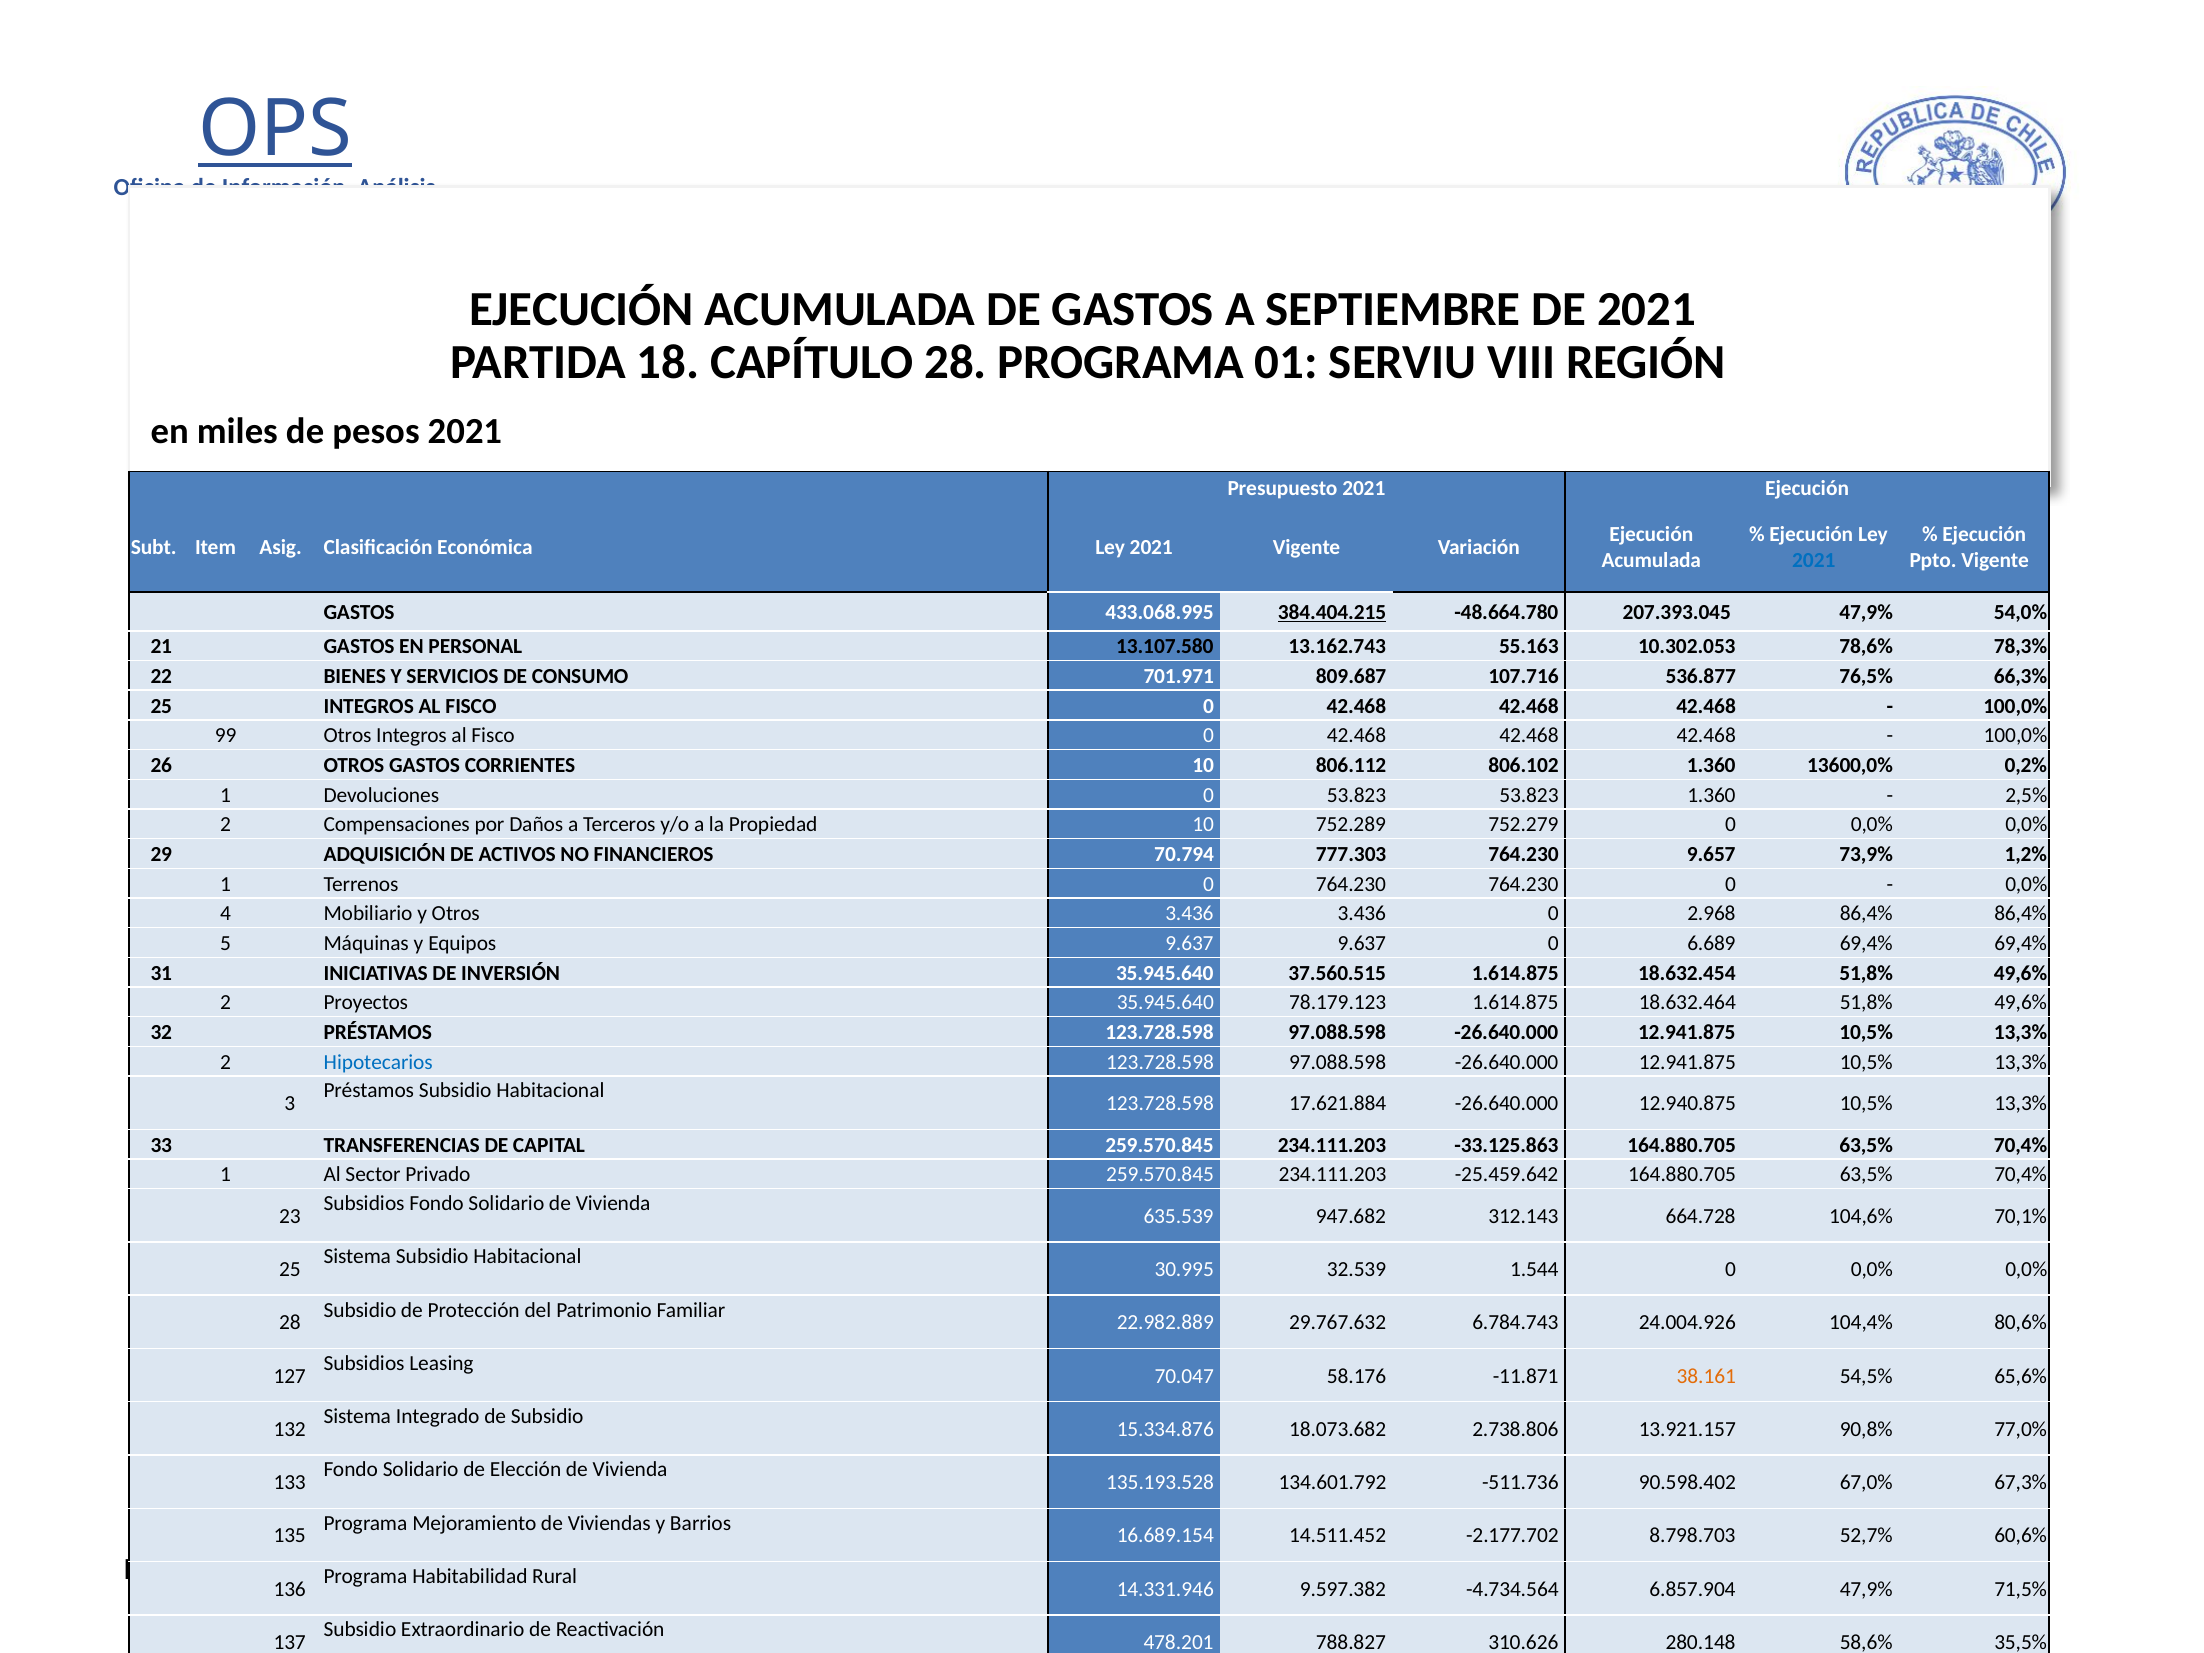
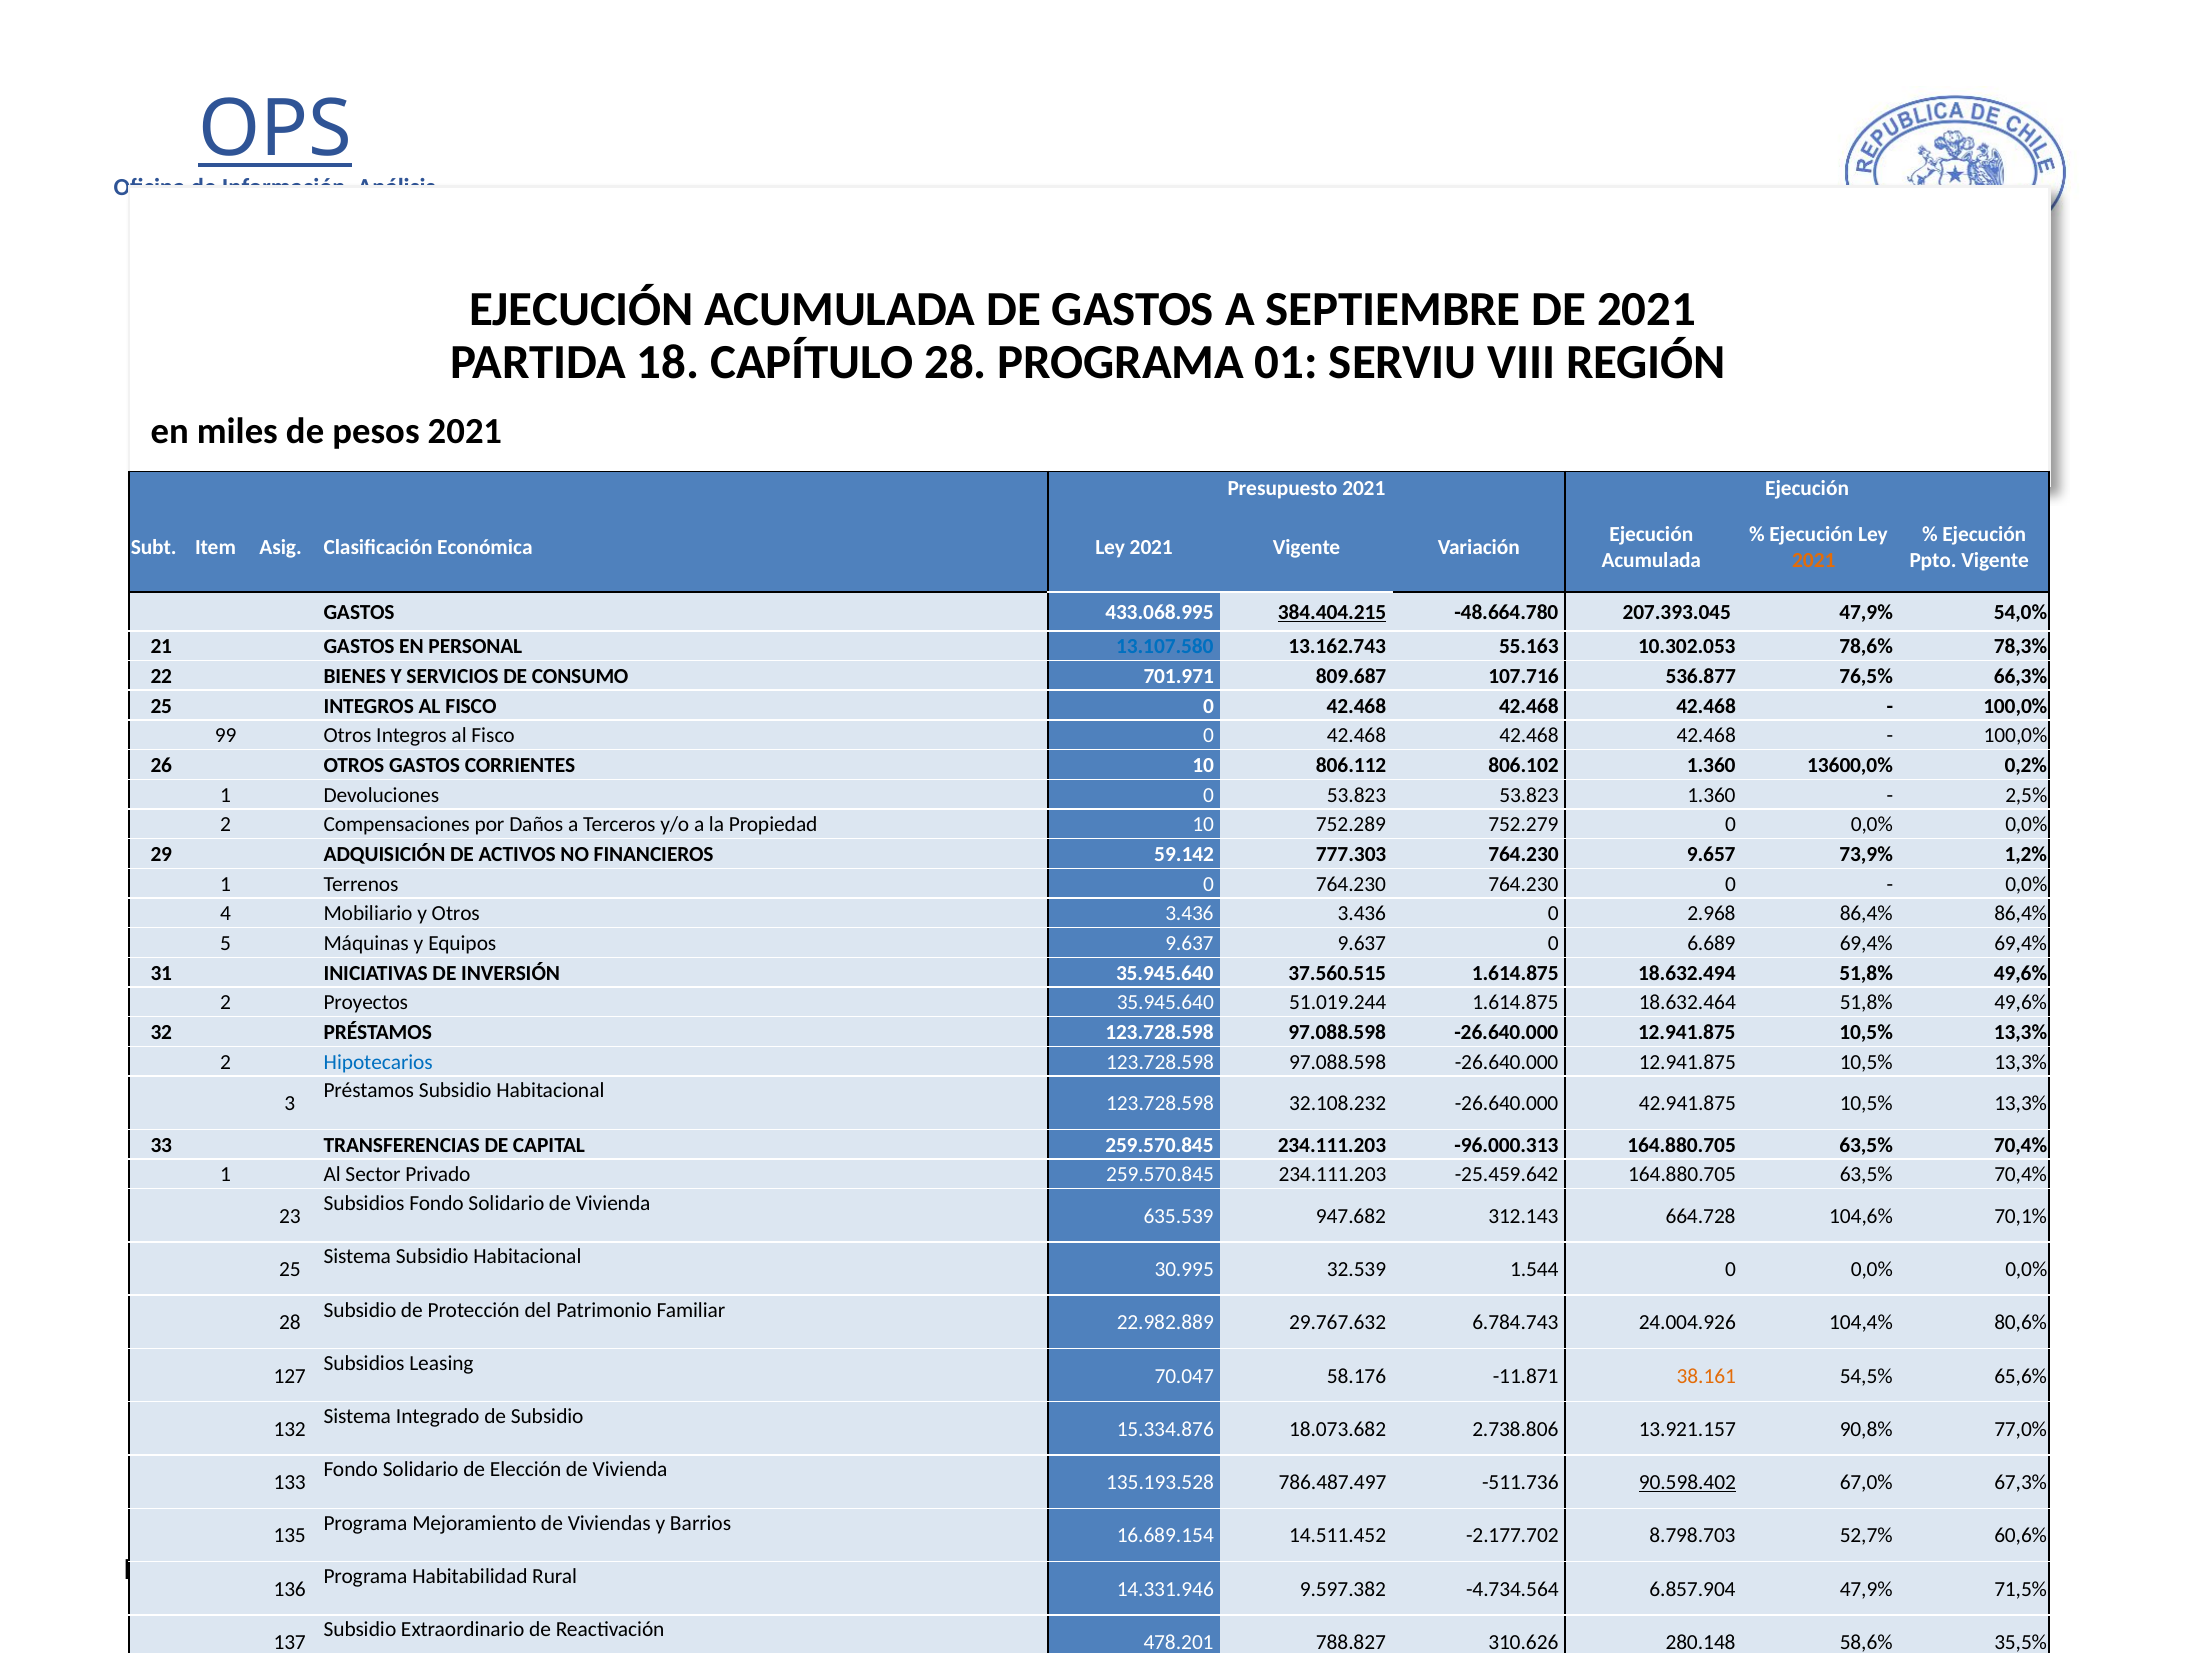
2021 colour: blue -> orange (1814, 560)
13.107.580 colour: black -> blue (1165, 647)
70.794: 70.794 -> 59.142 (1184, 854)
18.632.454: 18.632.454 -> 18.632.494 (1687, 973)
78.179.123: 78.179.123 -> 51.019.244 (1338, 1003)
17.621.884: 17.621.884 -> 32.108.232 (1338, 1104)
12.940.875: 12.940.875 -> 42.941.875 (1687, 1104)
-33.125.863: -33.125.863 -> -96.000.313 (1506, 1145)
134.601.792: 134.601.792 -> 786.487.497 (1332, 1483)
90.598.402 underline: none -> present (1687, 1483)
